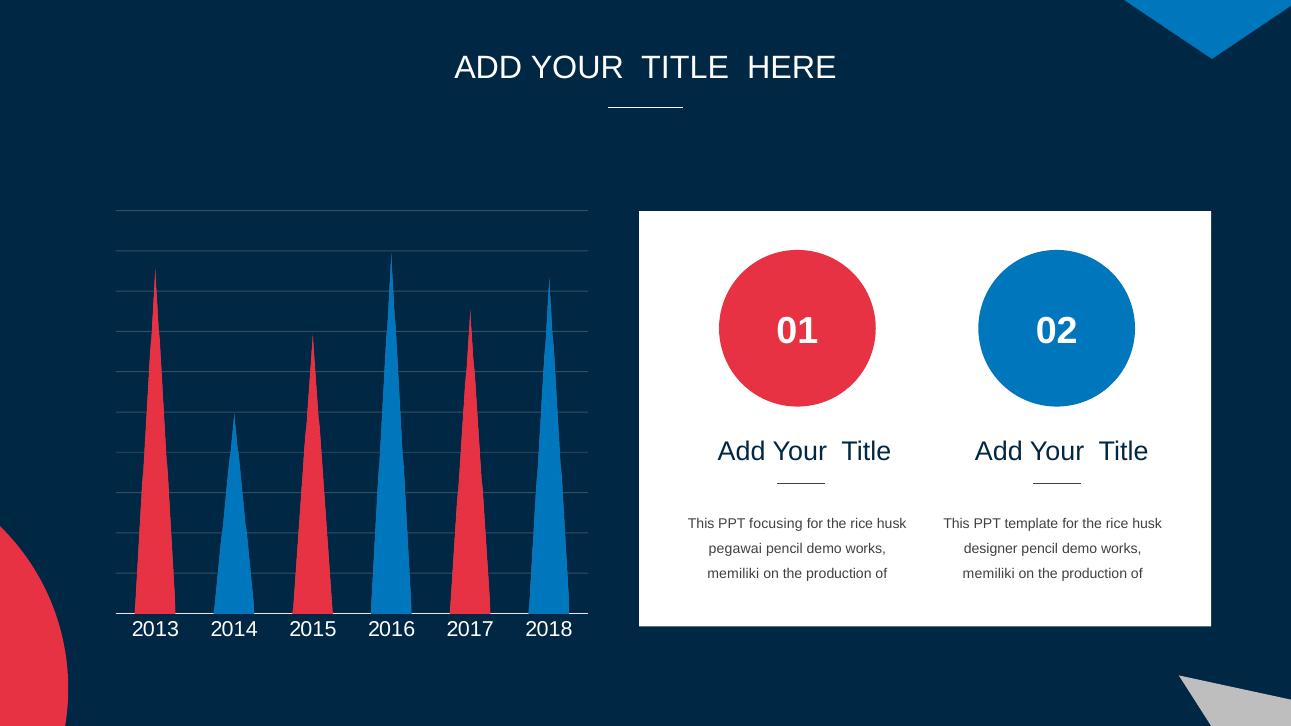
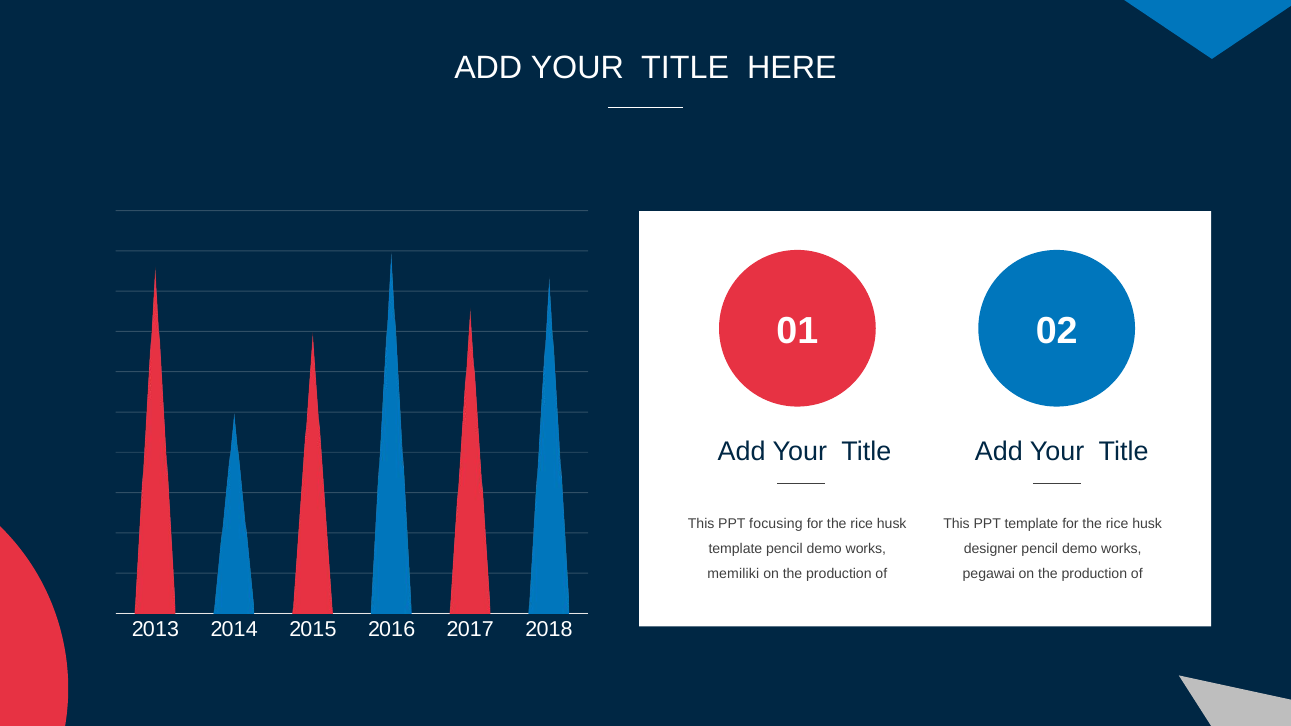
pegawai: pegawai -> template (735, 549)
memiliki: memiliki -> pegawai (989, 574)
